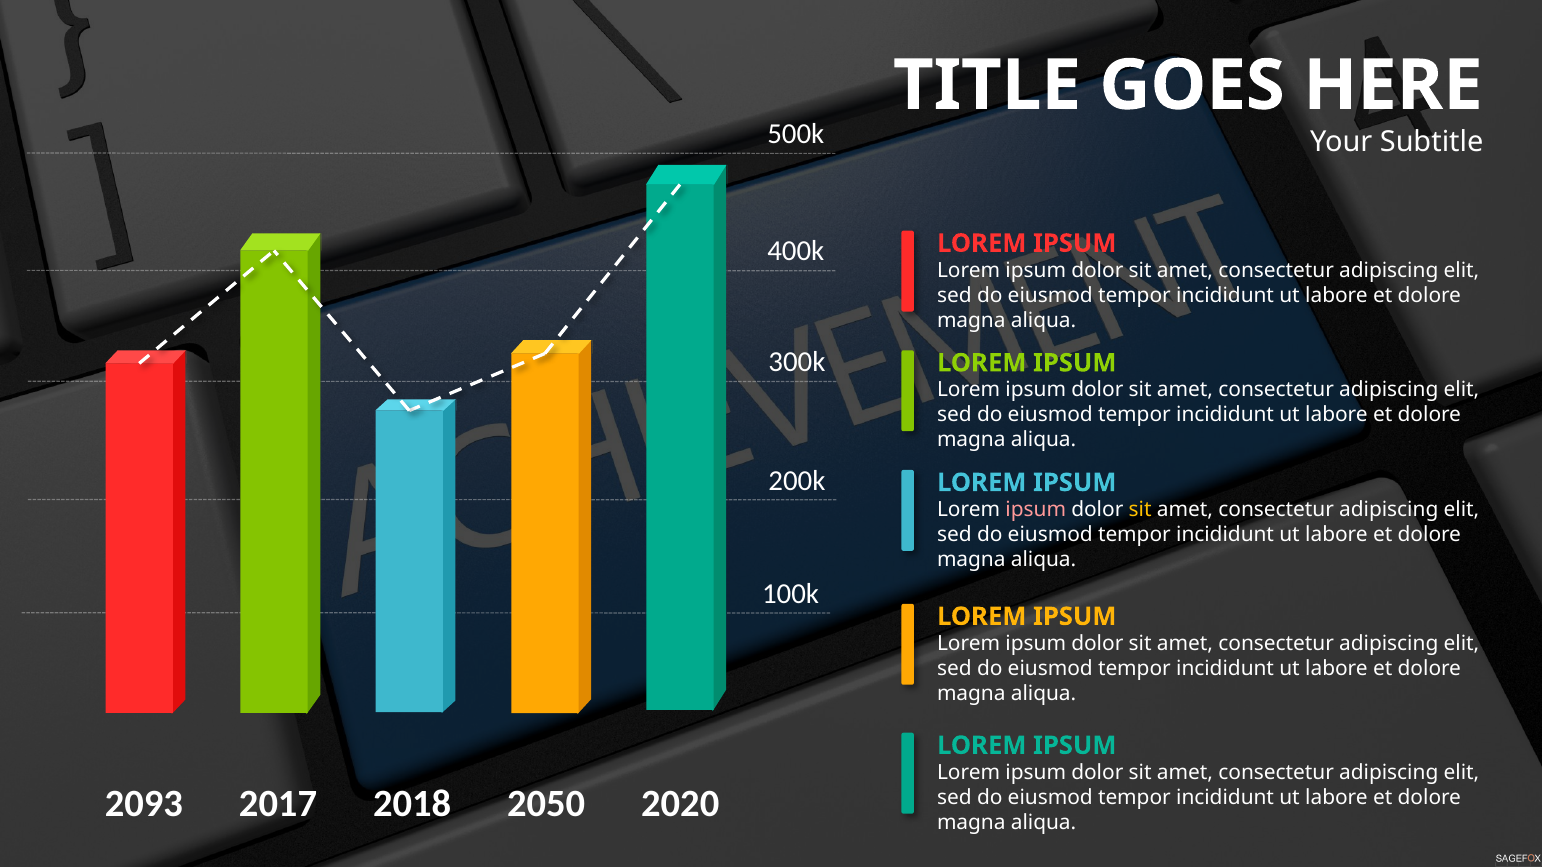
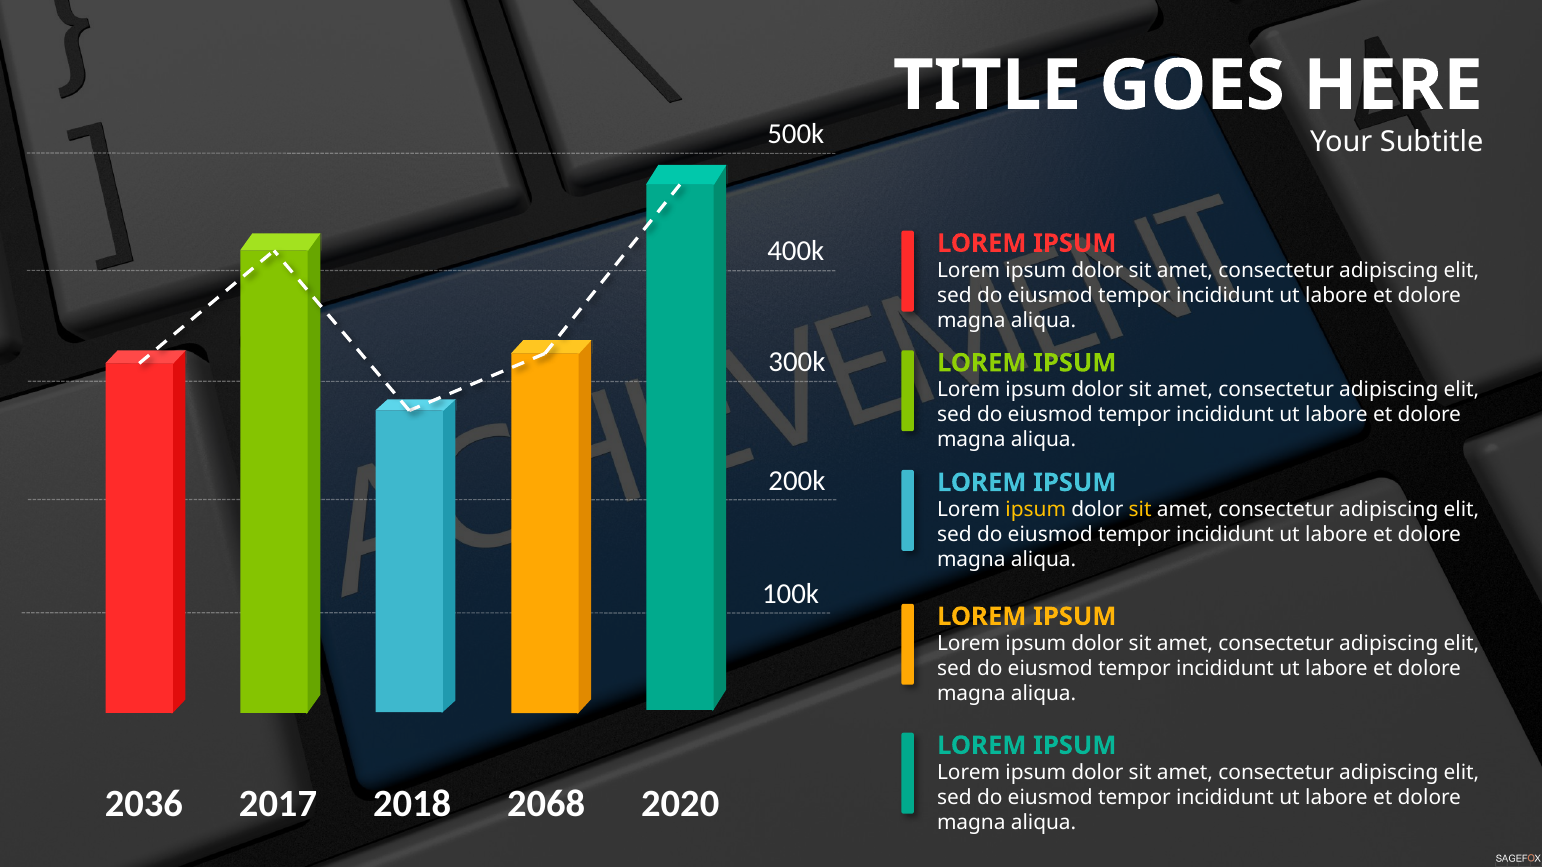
ipsum colour: pink -> yellow (1036, 510)
2093: 2093 -> 2036 (144, 804)
2050: 2050 -> 2068 (546, 804)
